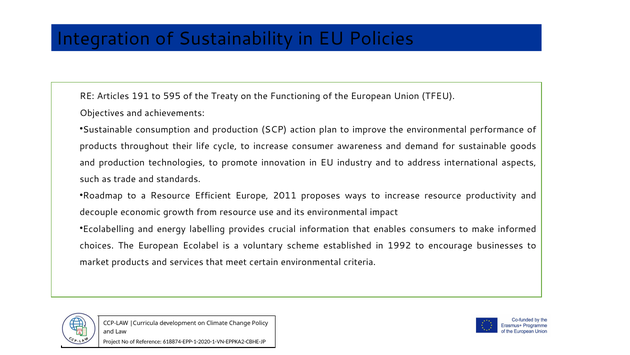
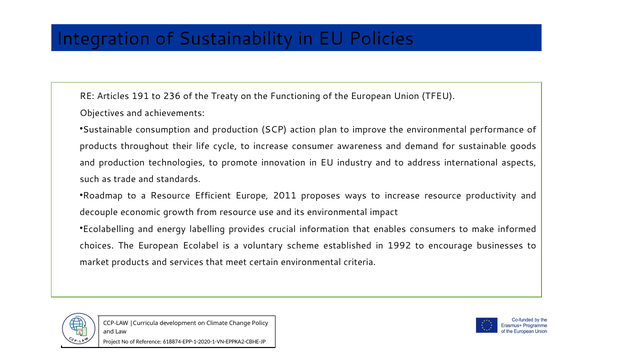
595: 595 -> 236 (172, 96)
